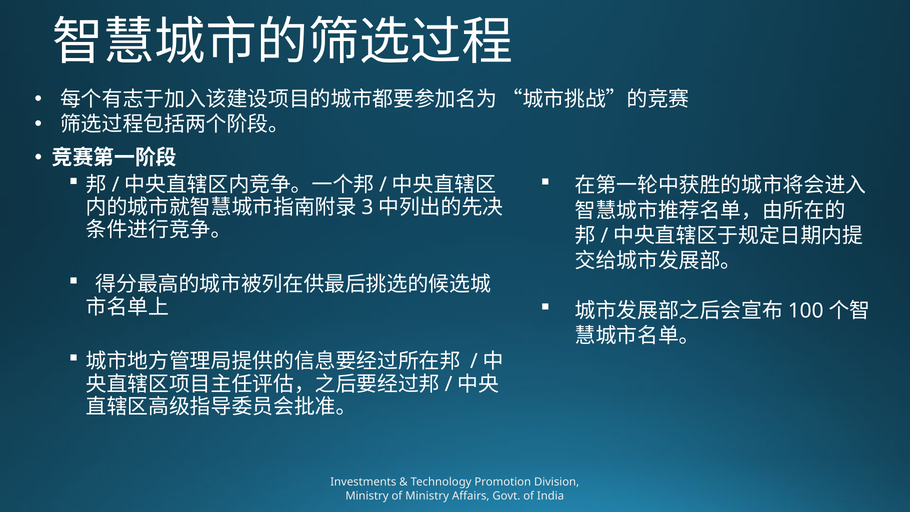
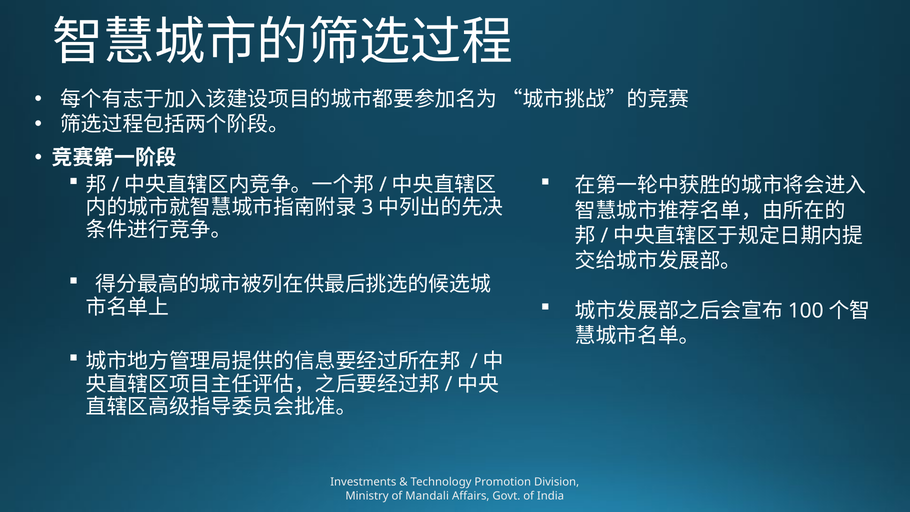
of Ministry: Ministry -> Mandali (427, 496)
